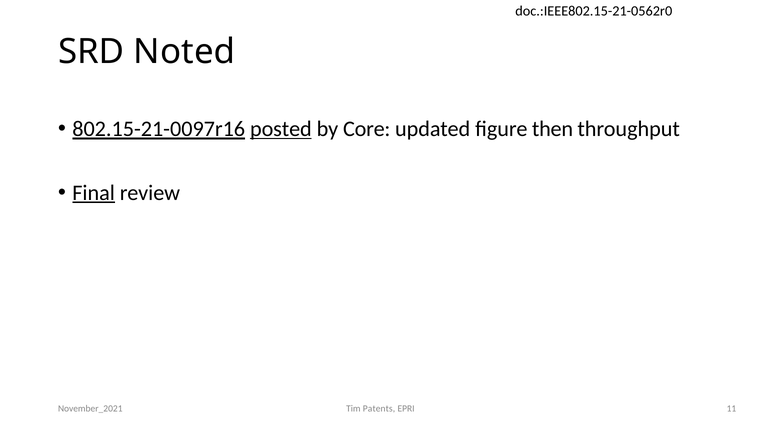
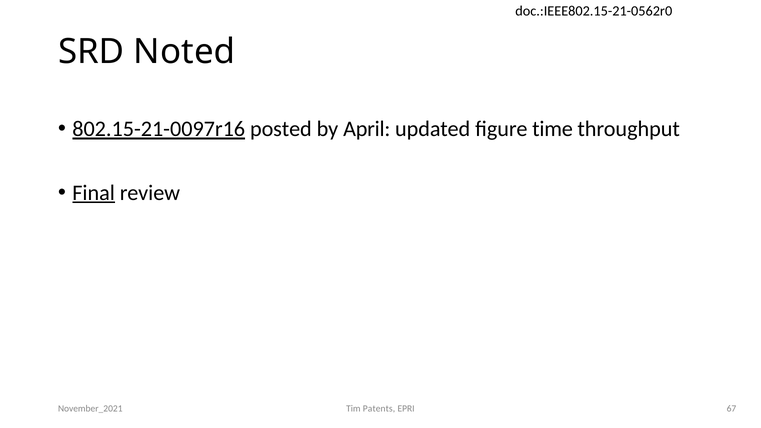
posted underline: present -> none (281, 129)
Core: Core -> April (367, 129)
then: then -> time (553, 129)
11: 11 -> 67 (731, 409)
